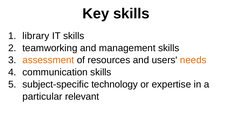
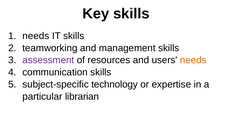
library: library -> needs (36, 36)
assessment colour: orange -> purple (48, 60)
relevant: relevant -> librarian (82, 97)
